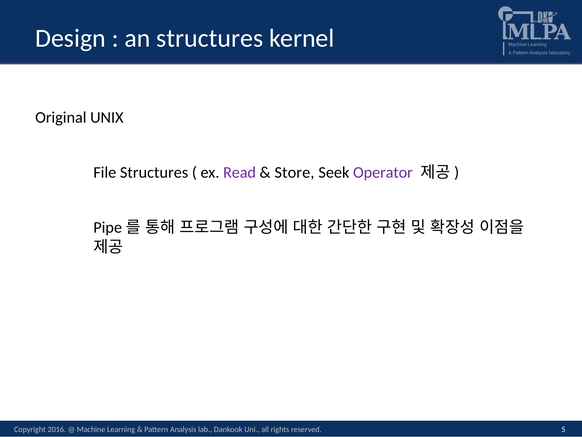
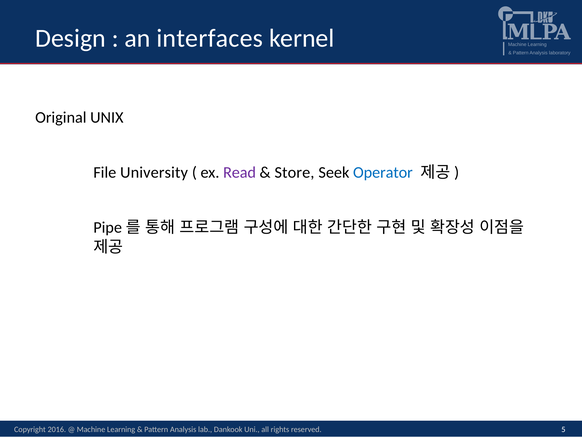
an structures: structures -> interfaces (210, 38)
File Structures: Structures -> University (154, 172)
Operator colour: purple -> blue (383, 172)
